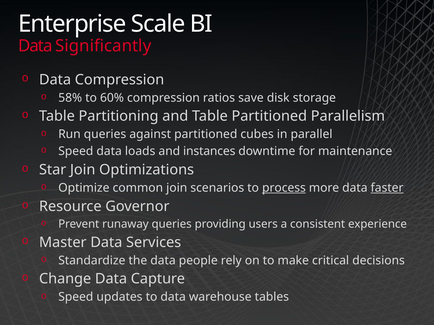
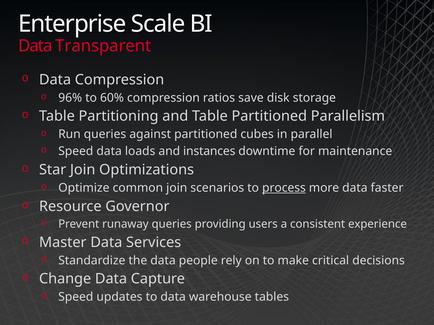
Significantly: Significantly -> Transparent (103, 46)
58%: 58% -> 96% (70, 98)
faster underline: present -> none (387, 188)
